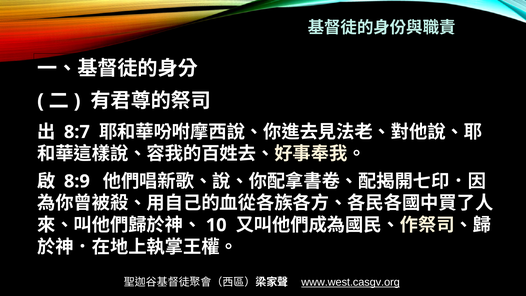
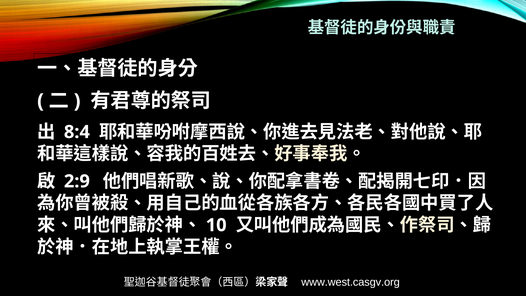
8:7: 8:7 -> 8:4 (77, 132)
8:9: 8:9 -> 2:9 (77, 181)
www.west.casgv.org underline: present -> none (351, 282)
